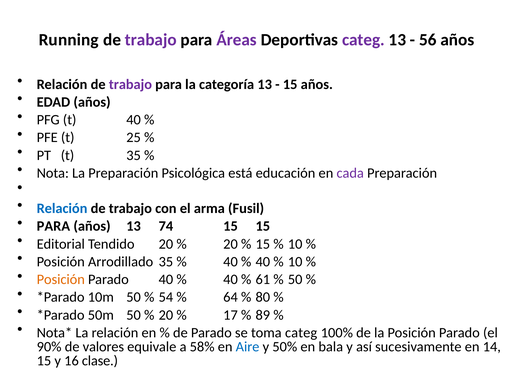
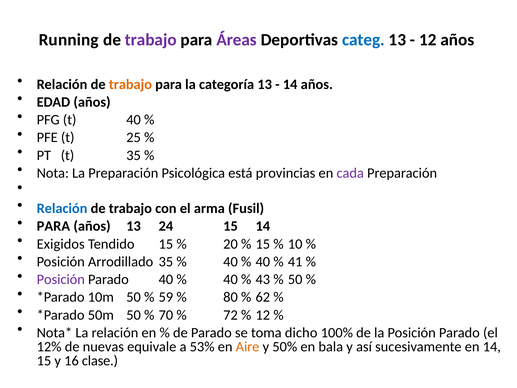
categ colour: purple -> blue (363, 40)
56: 56 -> 12 (428, 40)
trabajo colour: purple -> orange (130, 84)
15: 15 -> 14 (290, 84)
educación: educación -> provincias (285, 173)
74: 74 -> 24 (166, 226)
15 15: 15 -> 14 (263, 226)
Editorial: Editorial -> Exigidos (61, 244)
Tendido 20: 20 -> 15 (166, 244)
10: 10 -> 41 (295, 262)
Posición colour: orange -> purple (61, 279)
61: 61 -> 43 (263, 279)
54: 54 -> 59 (166, 297)
64: 64 -> 80 (231, 297)
80: 80 -> 62 (263, 297)
20: 20 -> 70 (166, 315)
17: 17 -> 72 (231, 315)
89: 89 -> 12 (263, 315)
toma categ: categ -> dicho (301, 332)
90%: 90% -> 12% (49, 347)
valores: valores -> nuevas (103, 347)
58%: 58% -> 53% (202, 347)
Aire colour: blue -> orange (248, 347)
